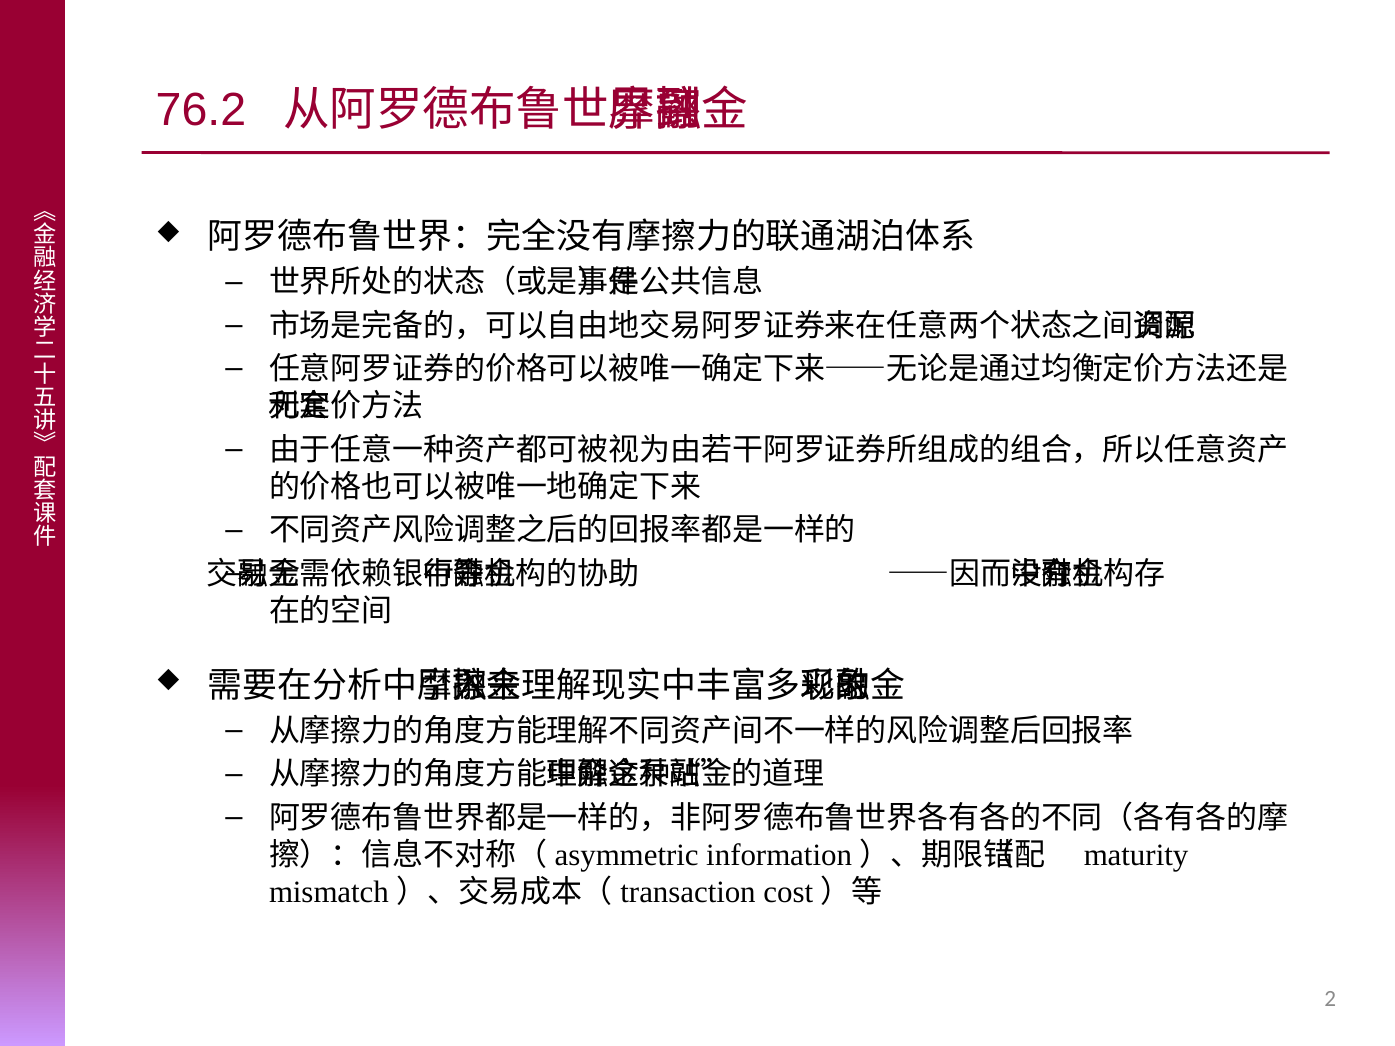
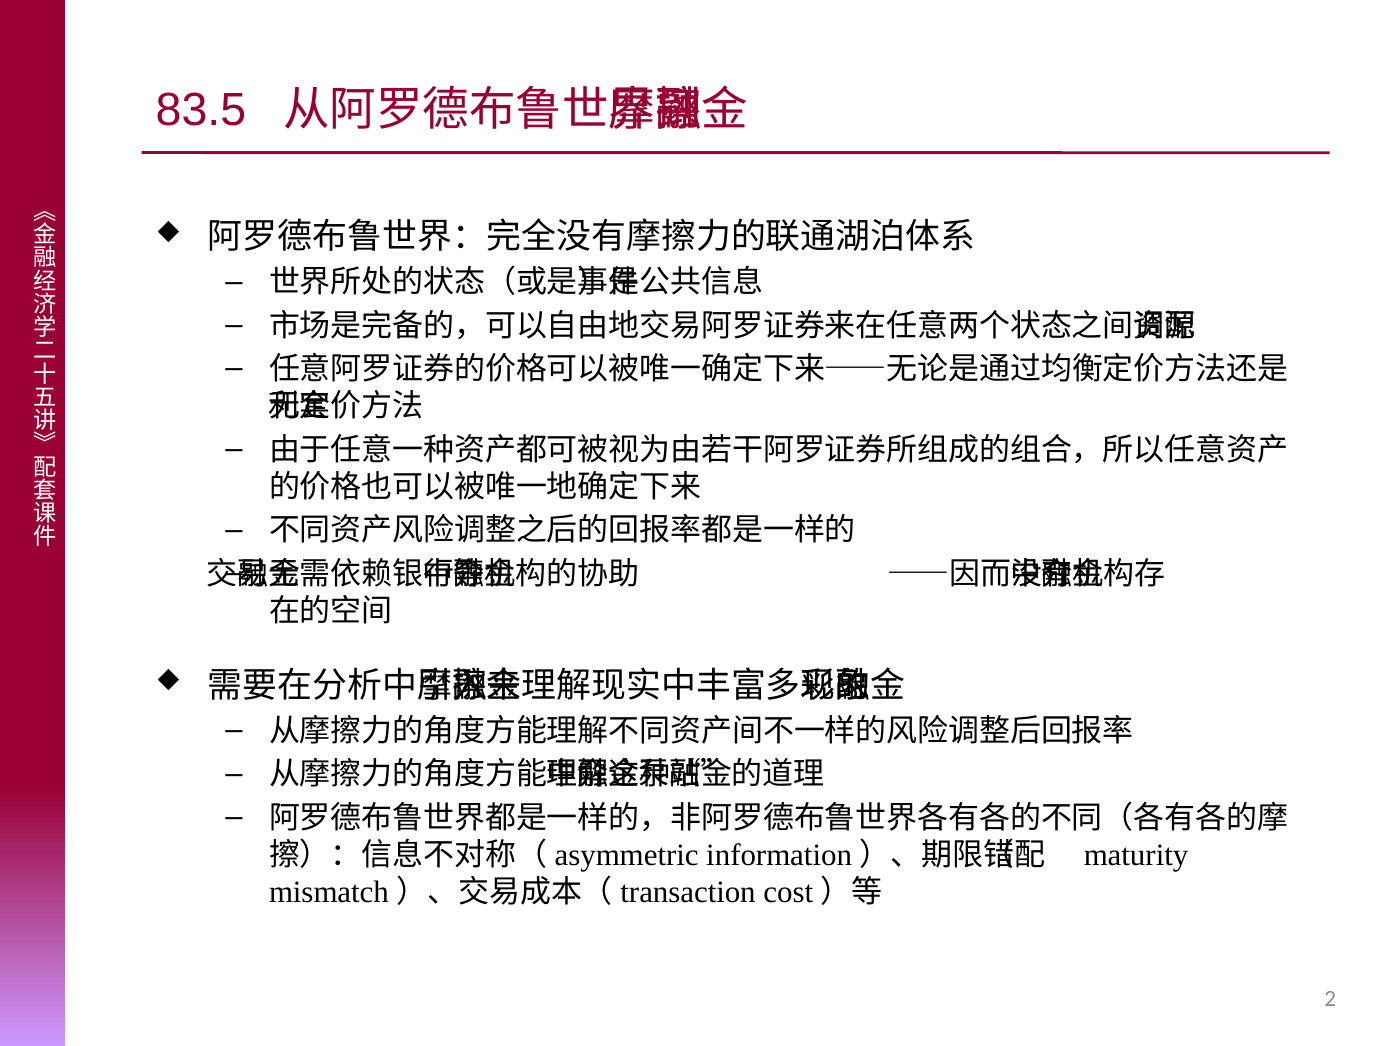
76.2: 76.2 -> 83.5 (201, 110)
